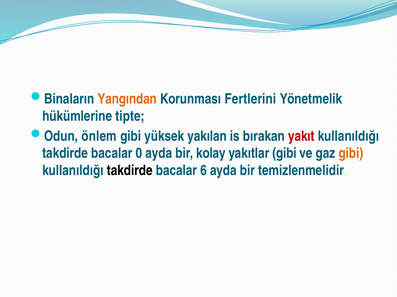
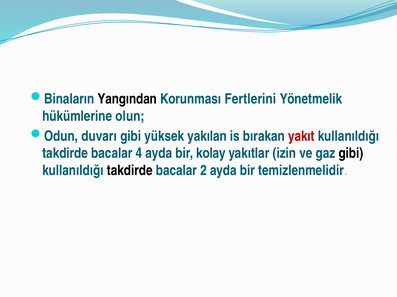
Yangından colour: orange -> black (127, 99)
tipte: tipte -> olun (130, 116)
önlem: önlem -> duvarı (99, 136)
0: 0 -> 4 (139, 154)
yakıtlar gibi: gibi -> izin (284, 154)
gibi colour: orange -> black (351, 154)
6: 6 -> 2 (204, 171)
